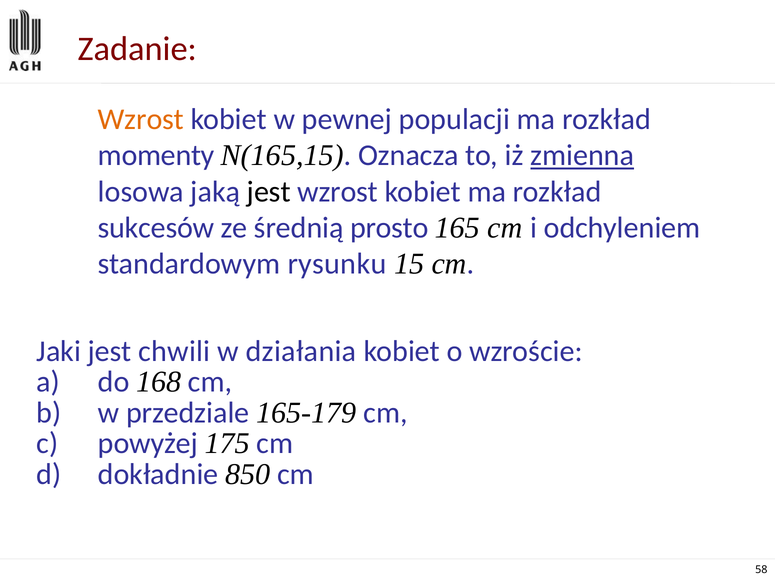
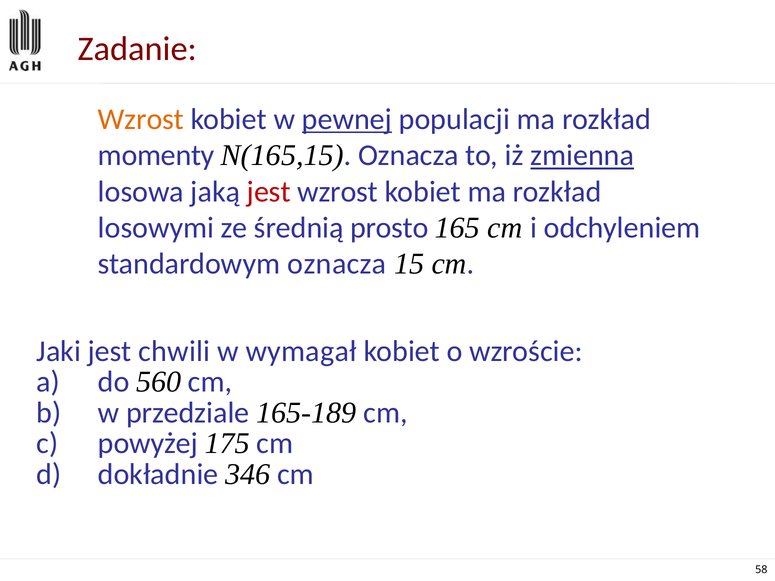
pewnej underline: none -> present (347, 119)
jest colour: black -> red (269, 192)
sukcesów: sukcesów -> losowymi (156, 228)
standardowym rysunku: rysunku -> oznacza (337, 264)
działania: działania -> wymagał (301, 351)
168: 168 -> 560 (159, 382)
165-179: 165-179 -> 165-189 (306, 413)
850: 850 -> 346 (248, 474)
